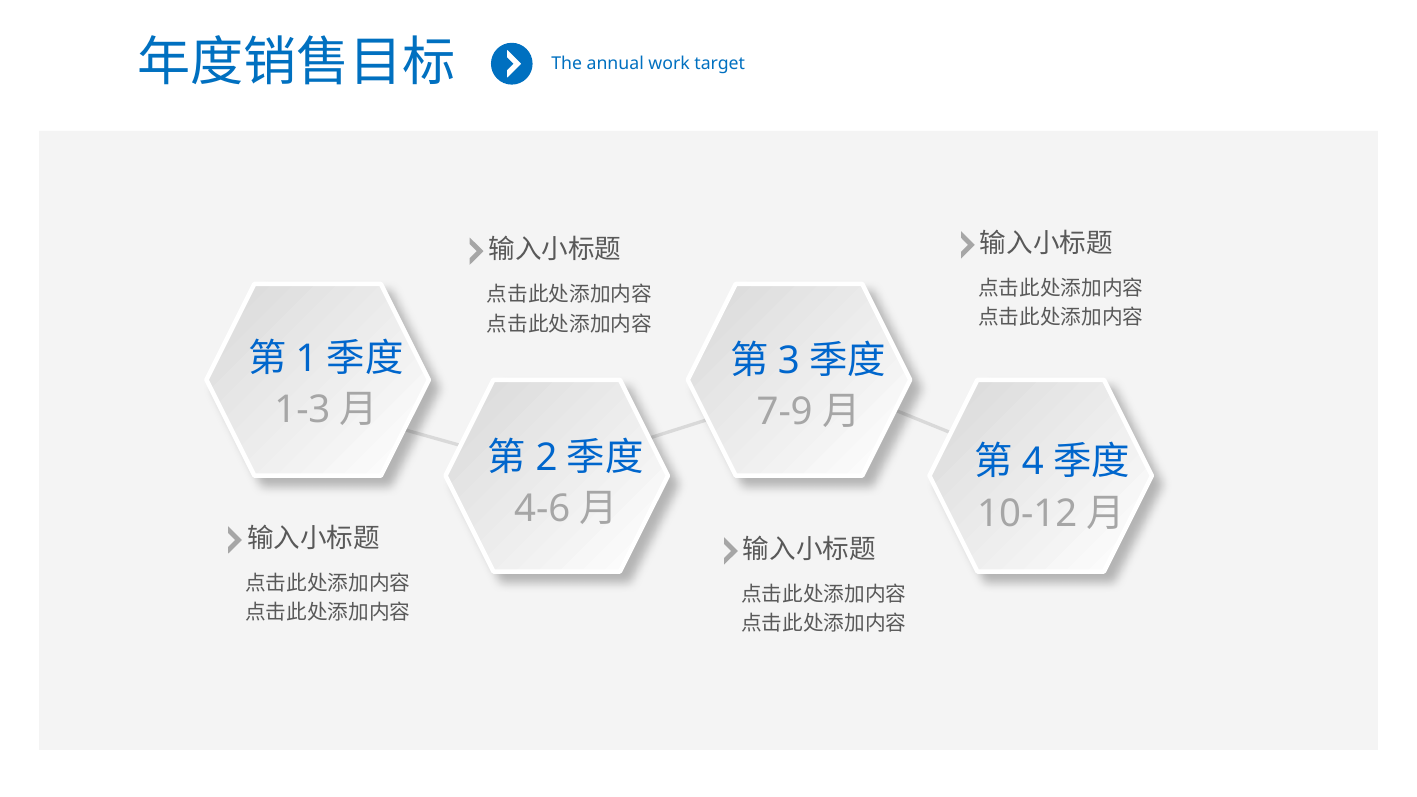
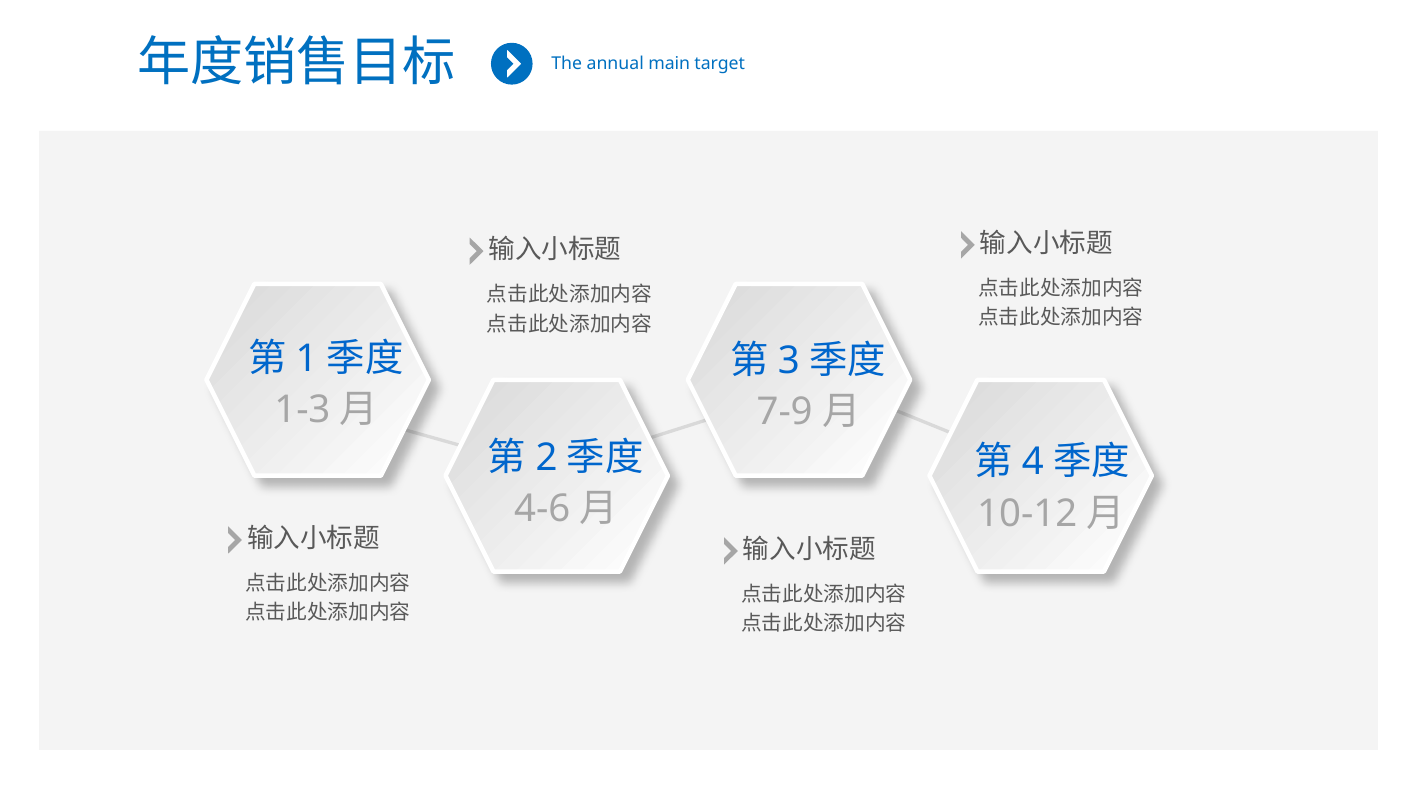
work: work -> main (669, 64)
